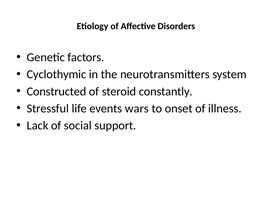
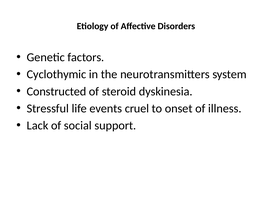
constantly: constantly -> dyskinesia (166, 92)
wars: wars -> cruel (137, 109)
